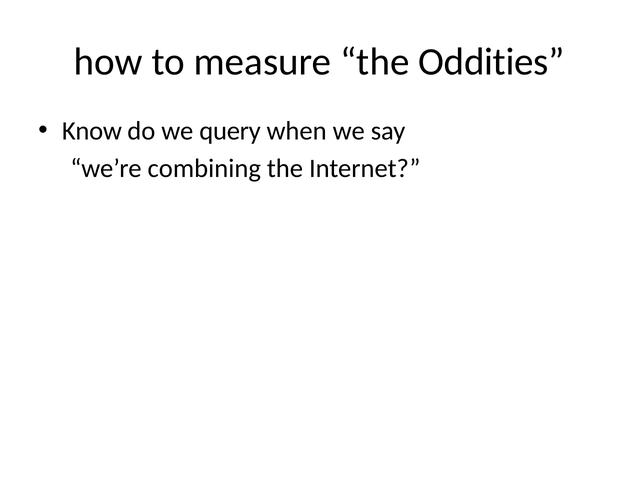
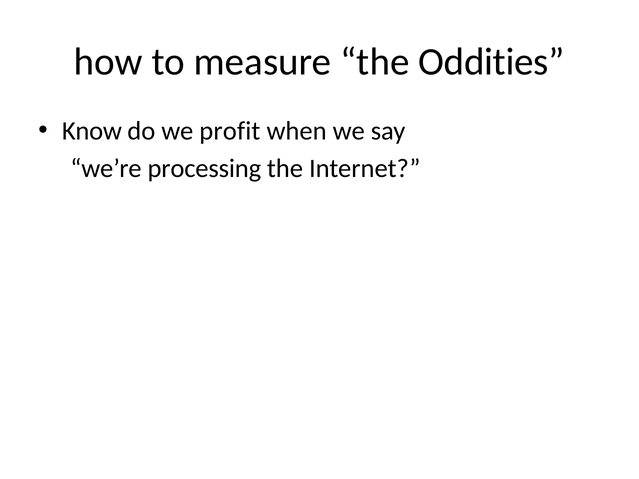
query: query -> profit (230, 131)
combining: combining -> processing (204, 168)
